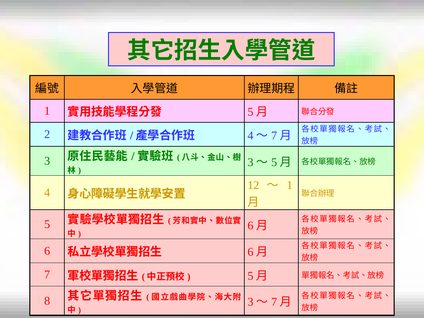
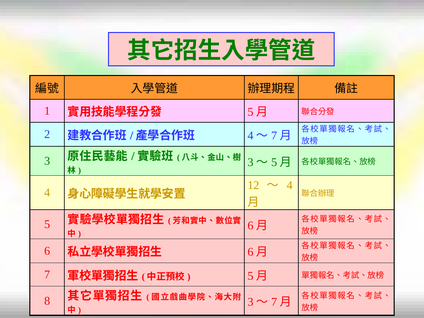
1: 1 -> 4 (290, 185)
